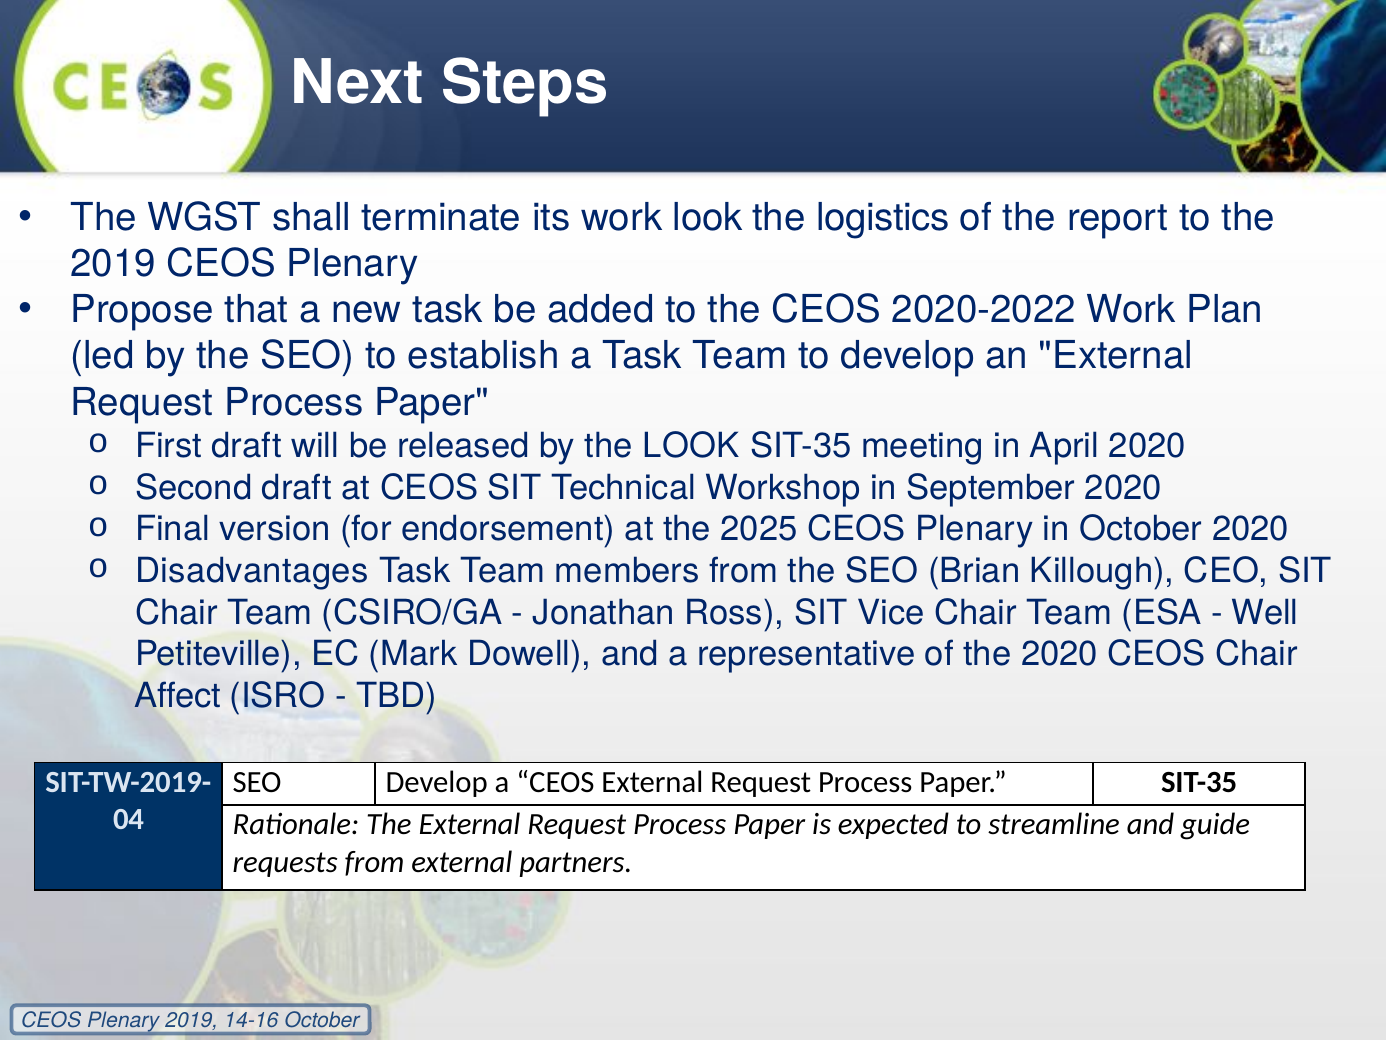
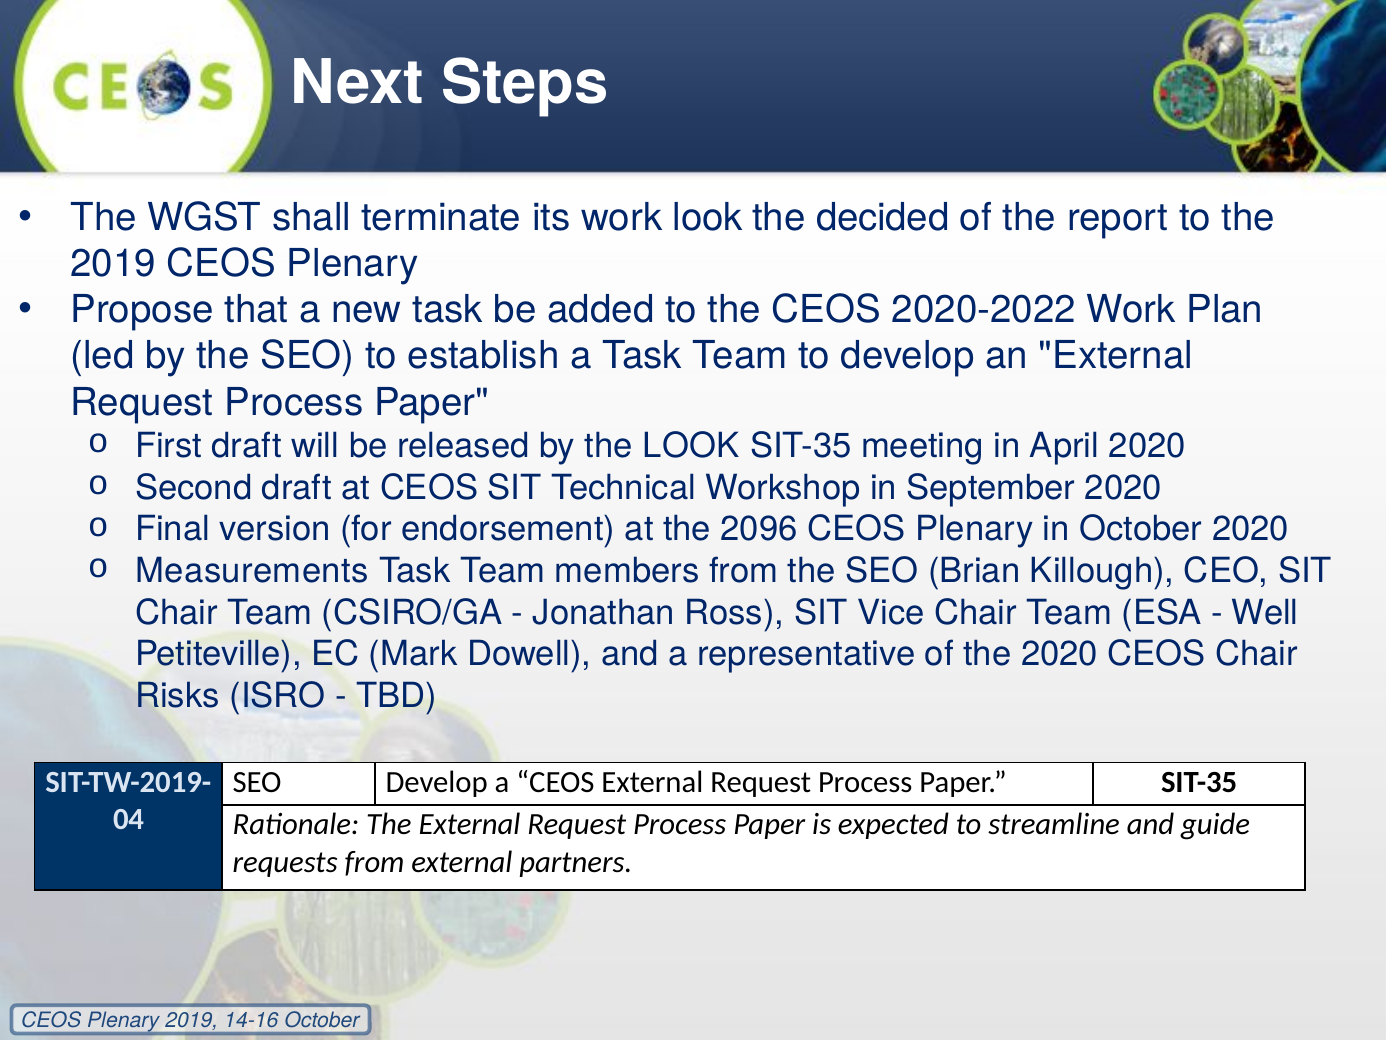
logistics: logistics -> decided (883, 217)
2025: 2025 -> 2096 (759, 529)
Disadvantages: Disadvantages -> Measurements (252, 571)
Affect: Affect -> Risks (178, 695)
